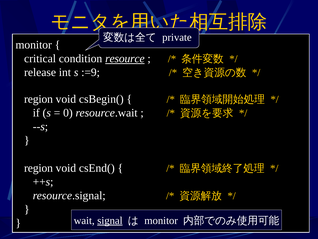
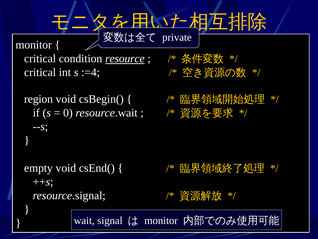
release: release -> critical (40, 72)
:=9: :=9 -> :=4 (91, 72)
region: region -> empty (38, 168)
signal underline: present -> none (110, 220)
